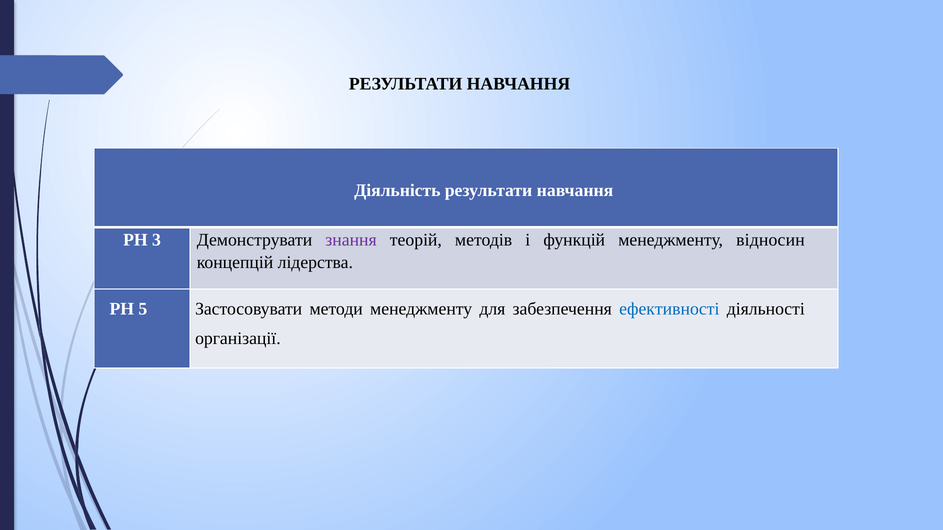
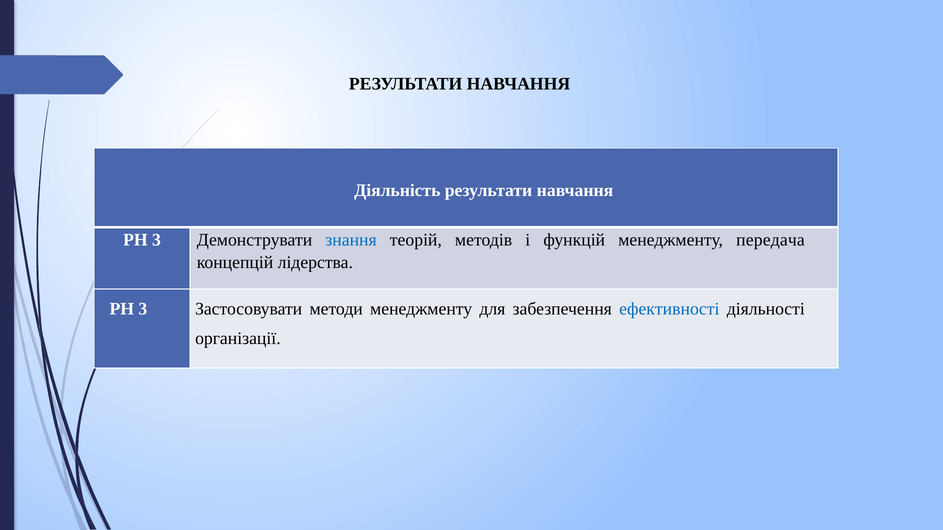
знання colour: purple -> blue (351, 240)
відносин: відносин -> передача (770, 240)
5: 5 -> 3 (143, 309)
